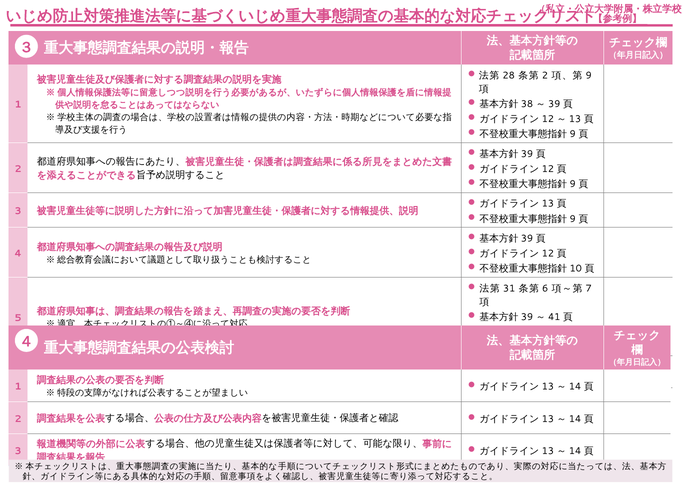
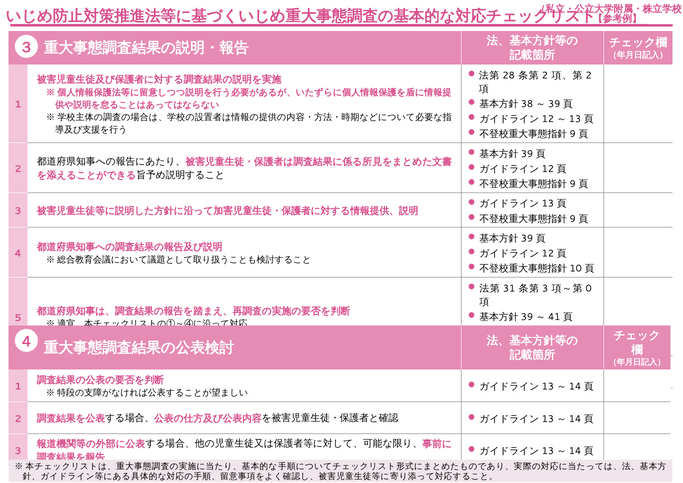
9: 9 -> 2 (589, 75)
6: 6 -> 3 (545, 288)
7: 7 -> 0 (589, 288)
